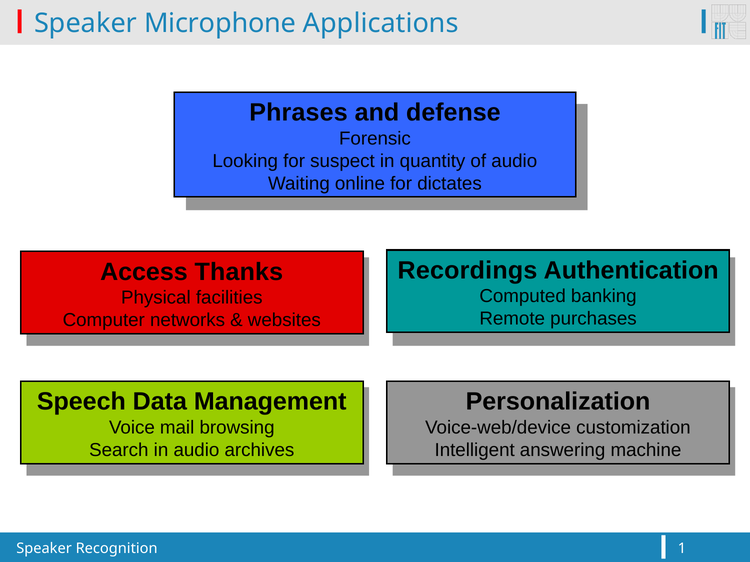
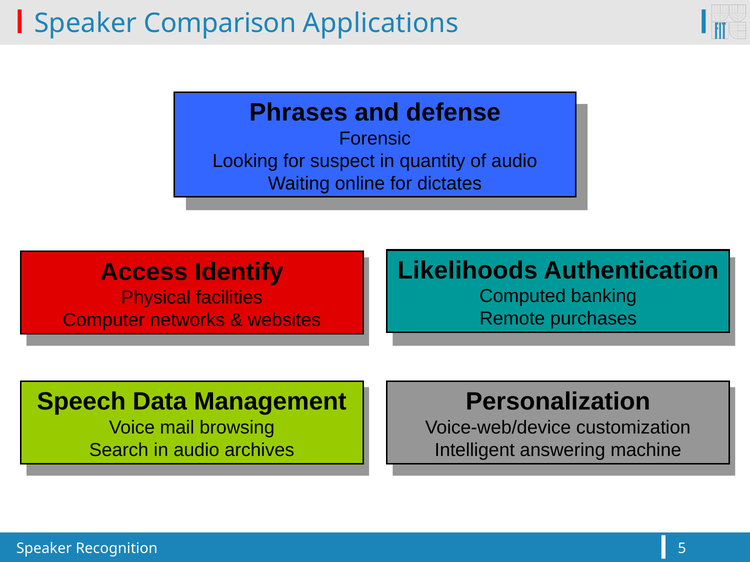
Microphone: Microphone -> Comparison (220, 23)
Recordings: Recordings -> Likelihoods (468, 271)
Thanks: Thanks -> Identify (239, 272)
1: 1 -> 5 (682, 549)
